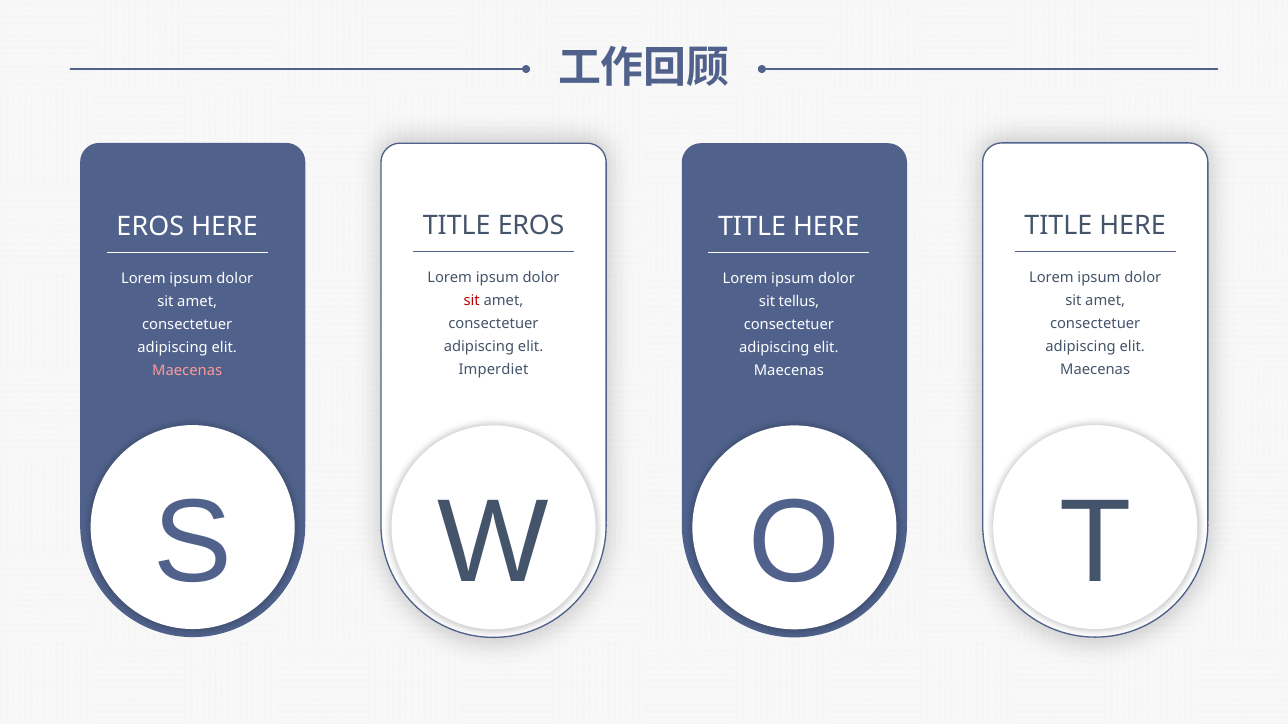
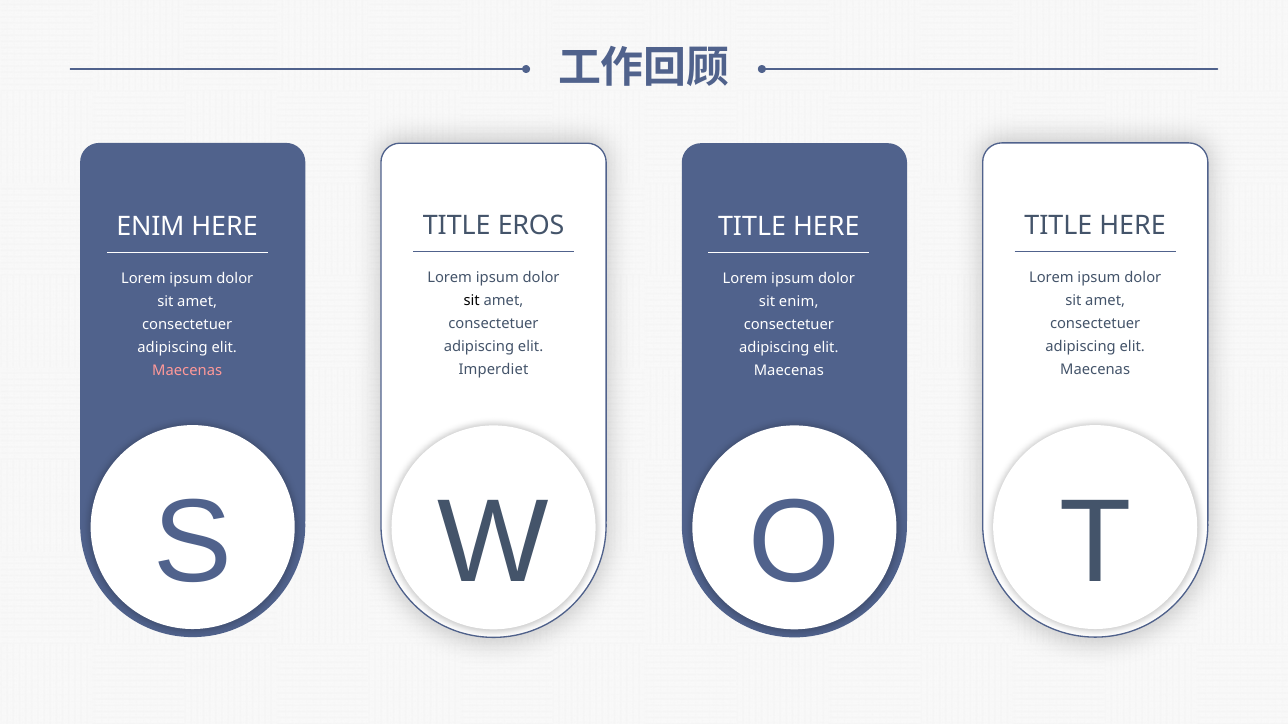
EROS: EROS -> ENIM (151, 227)
sit colour: red -> black (472, 300)
sit tellus: tellus -> enim (799, 302)
